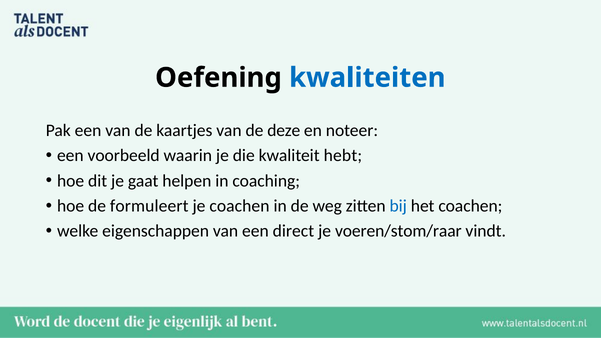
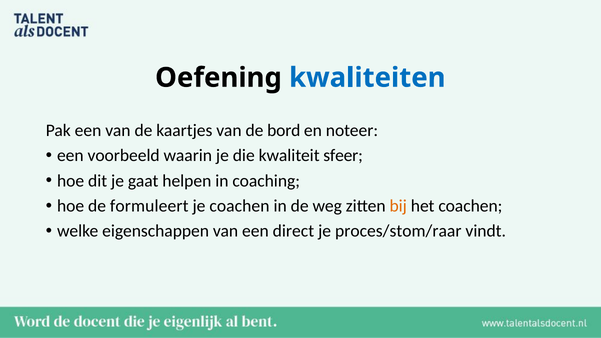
deze: deze -> bord (284, 130)
hebt: hebt -> sfeer (343, 156)
bij colour: blue -> orange (398, 206)
voeren/stom/raar: voeren/stom/raar -> proces/stom/raar (398, 231)
